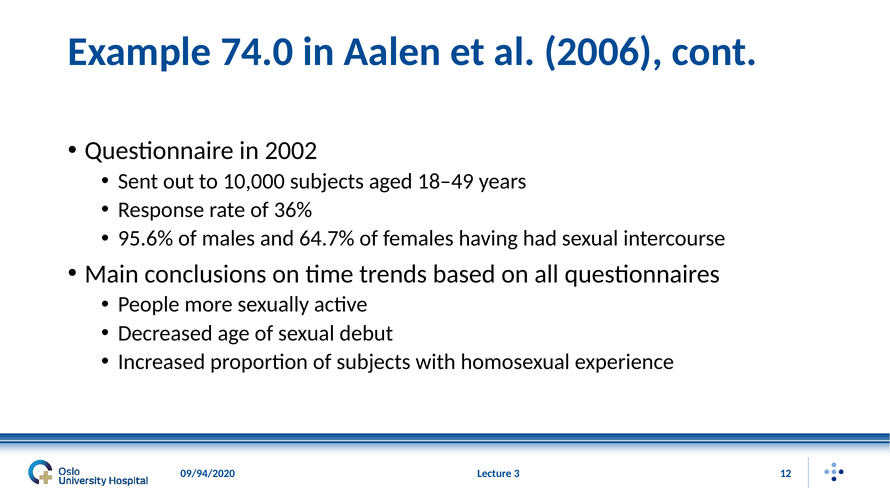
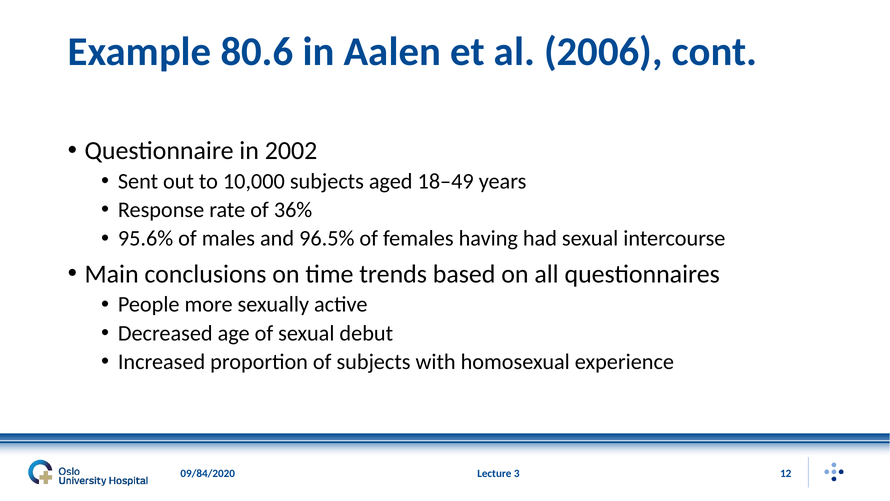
74.0: 74.0 -> 80.6 (257, 52)
64.7%: 64.7% -> 96.5% (327, 238)
09/94/2020: 09/94/2020 -> 09/84/2020 (208, 473)
